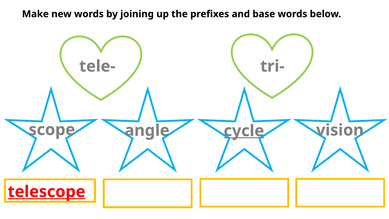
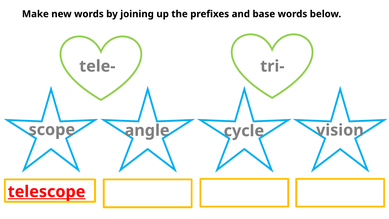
cycle underline: present -> none (244, 131)
